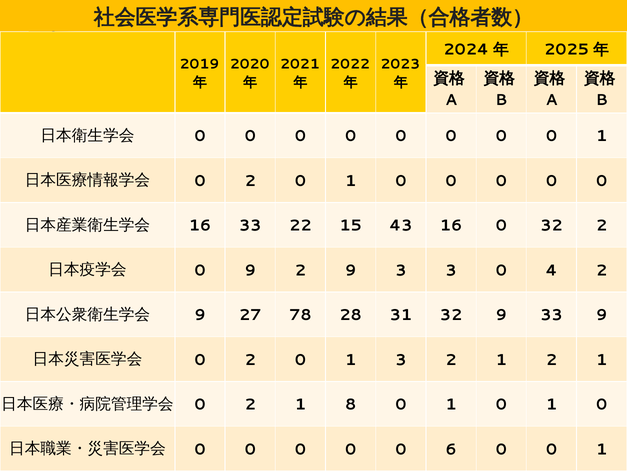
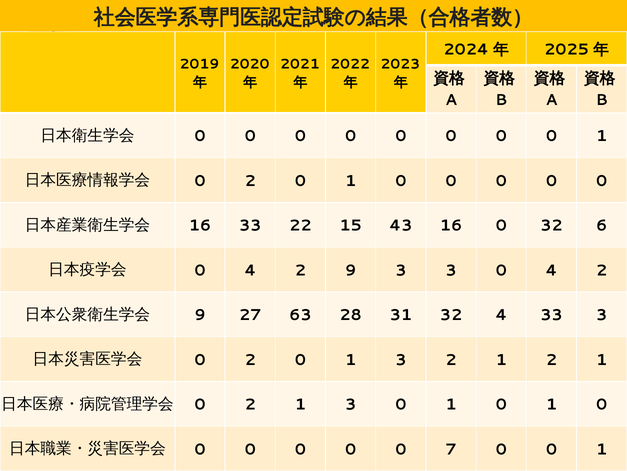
32 2: 2 -> 6 (602, 225)
9: 9 -> 4 (250, 270)
78: 78 -> 63 (300, 315)
32 9: 9 -> 4 (501, 315)
33 9: 9 -> 3 (602, 315)
2 1 8: 8 -> 3 (351, 404)
6: 6 -> 7 (451, 449)
